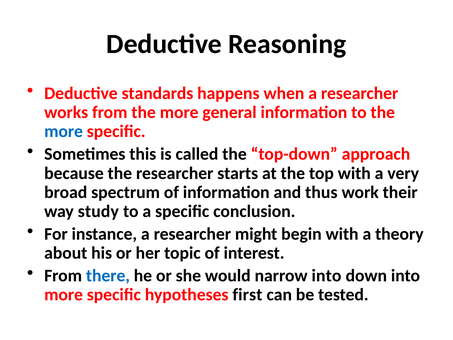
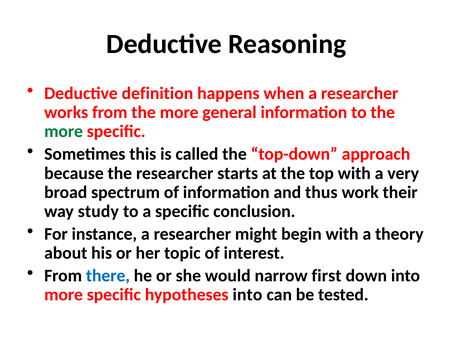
standards: standards -> definition (157, 93)
more colour: blue -> green (64, 131)
narrow into: into -> first (326, 275)
hypotheses first: first -> into (247, 295)
